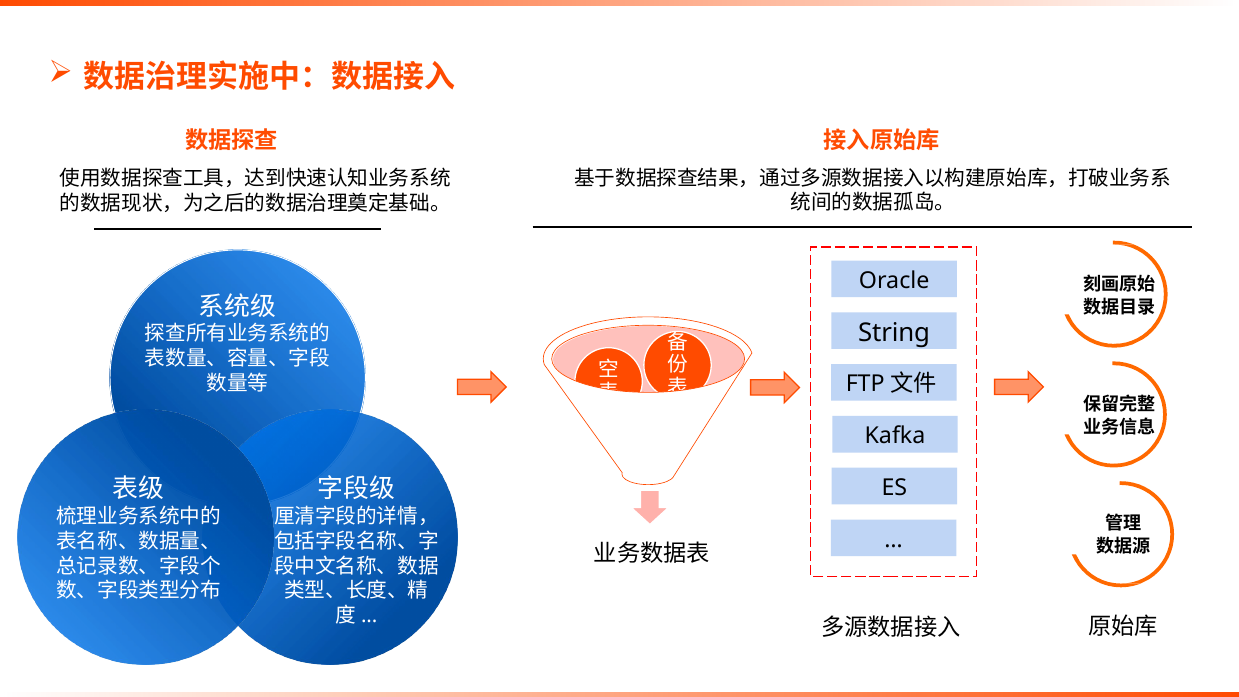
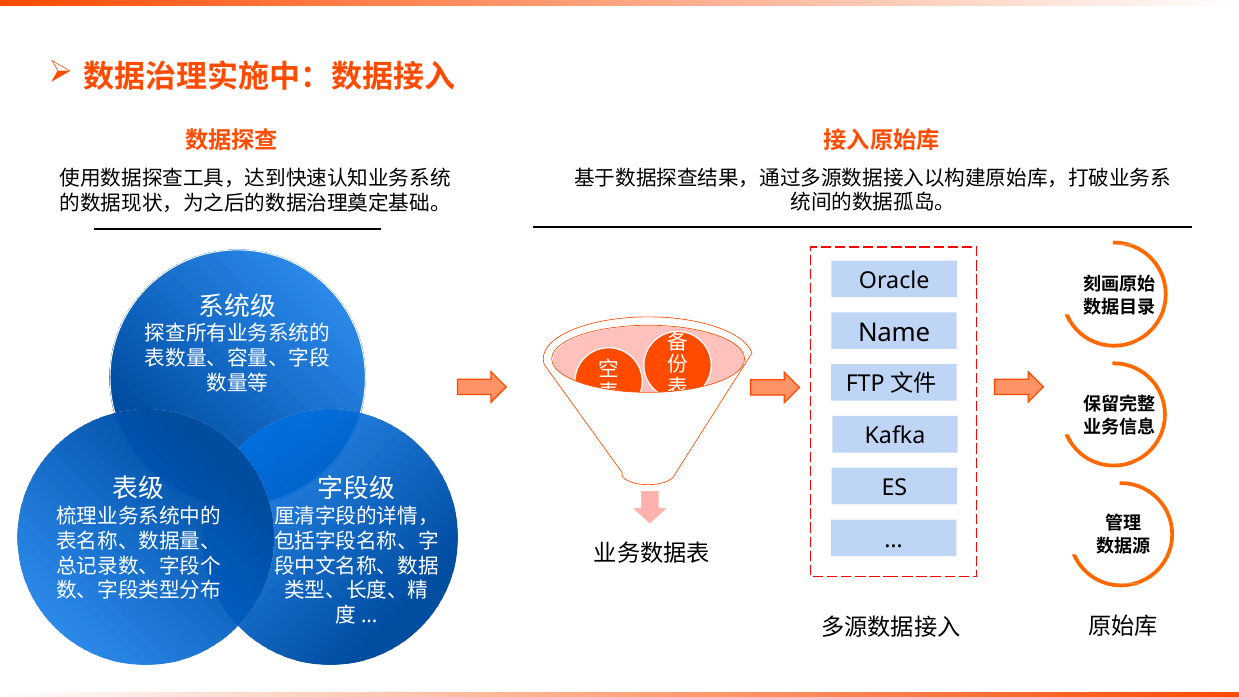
String: String -> Name (894, 332)
